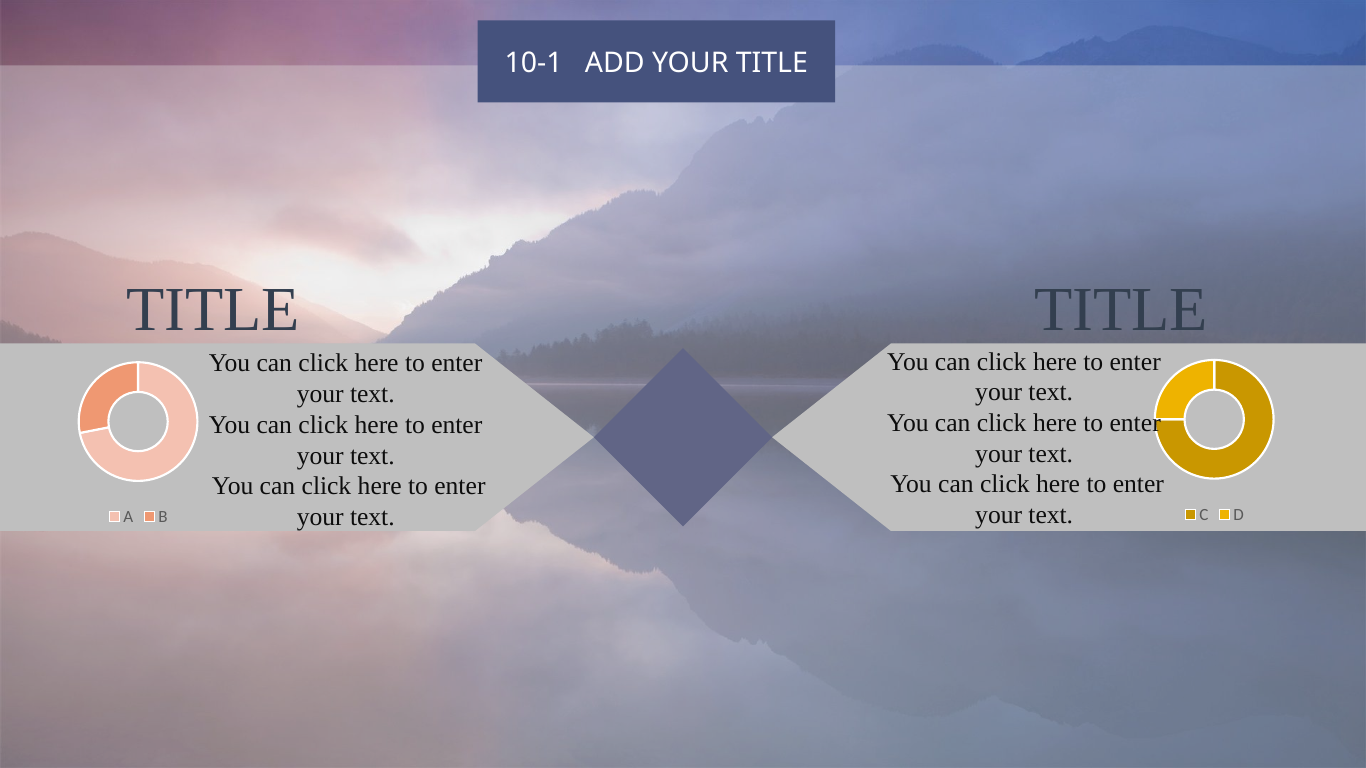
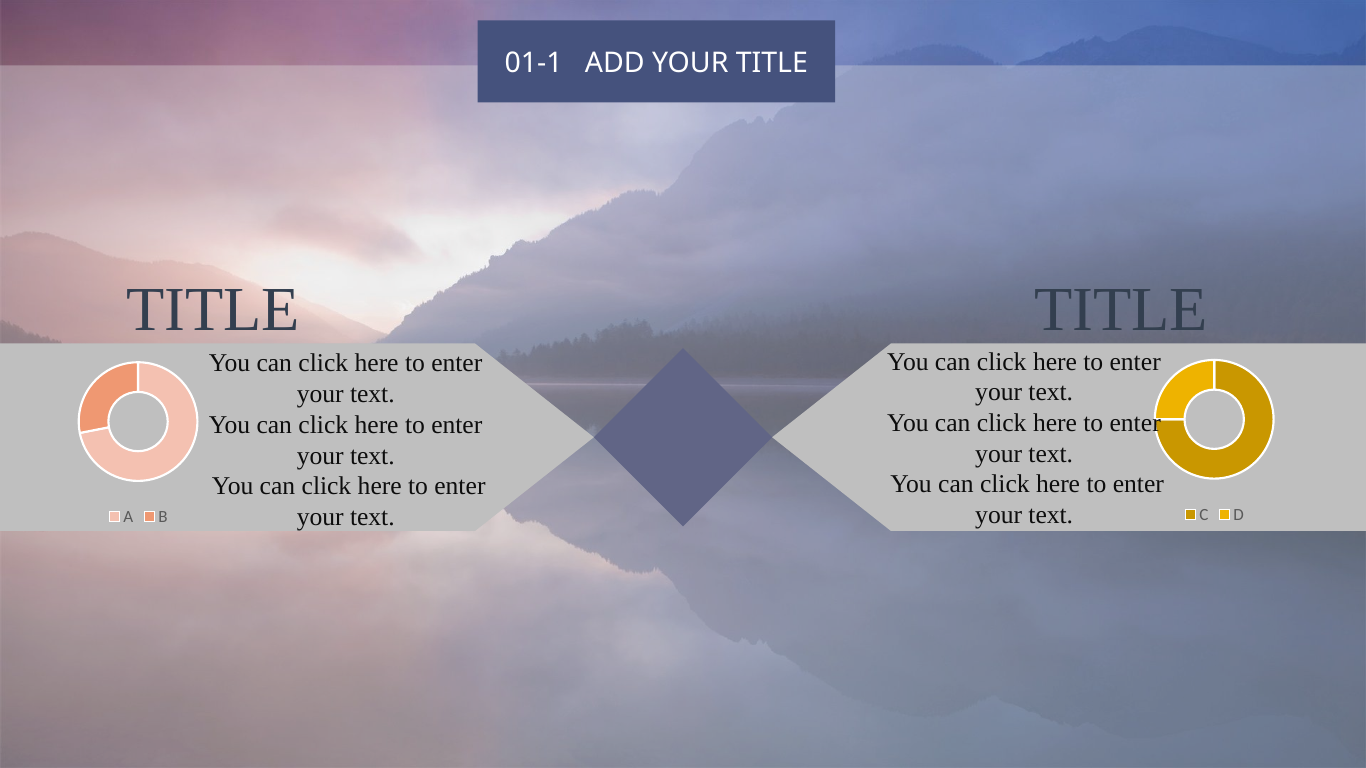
10-1: 10-1 -> 01-1 (534, 63)
